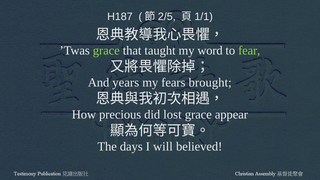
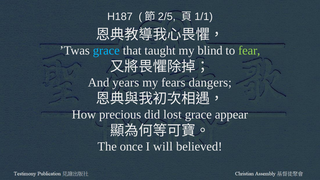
grace colour: light green -> light blue (106, 50)
word: word -> blind (210, 50)
brought: brought -> dangers (210, 82)
days: days -> once (131, 146)
